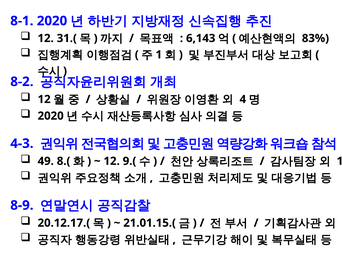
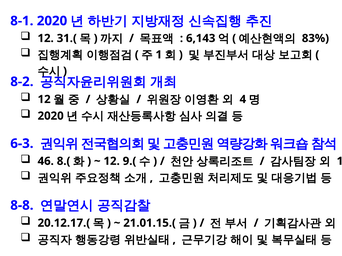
4-3: 4-3 -> 6-3 (22, 144)
49: 49 -> 46 (46, 161)
8-9: 8-9 -> 8-8 (22, 206)
